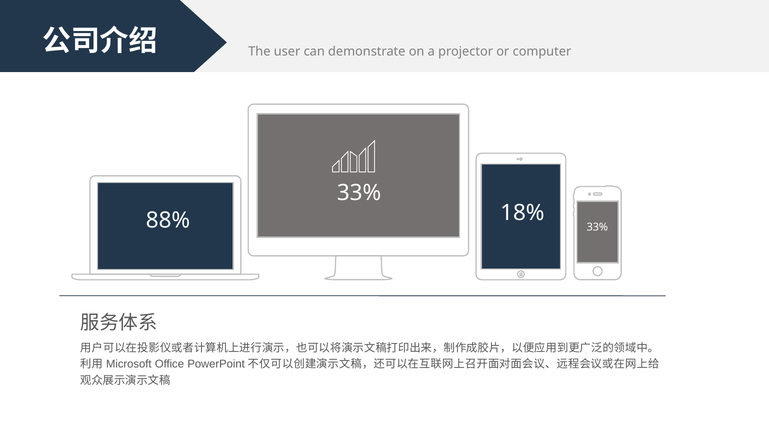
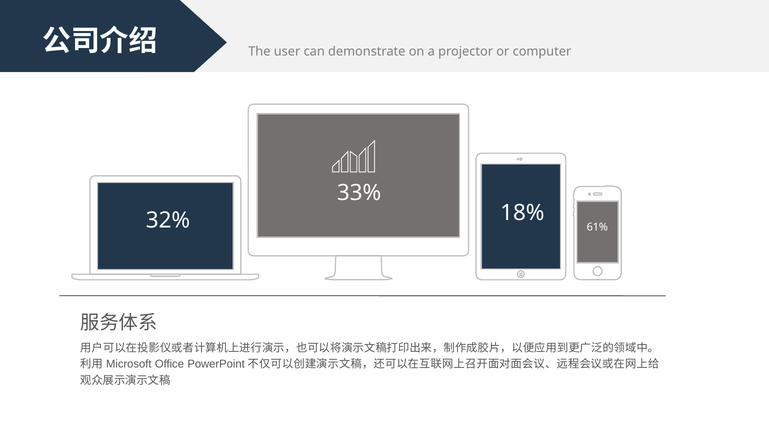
88%: 88% -> 32% (168, 220)
33%: 33% -> 61% (597, 227)
